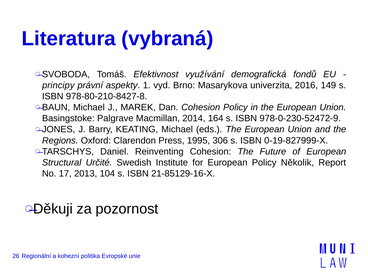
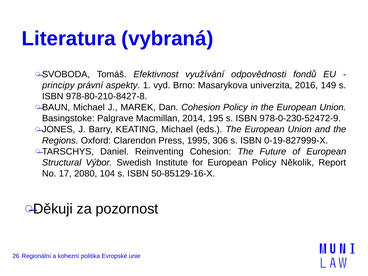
demografická: demografická -> odpovědnosti (259, 74)
164: 164 -> 195 (216, 118)
Určité: Určité -> Výbor (99, 163)
2013: 2013 -> 2080 (86, 174)
21-85129-16-X: 21-85129-16-X -> 50-85129-16-X (183, 174)
